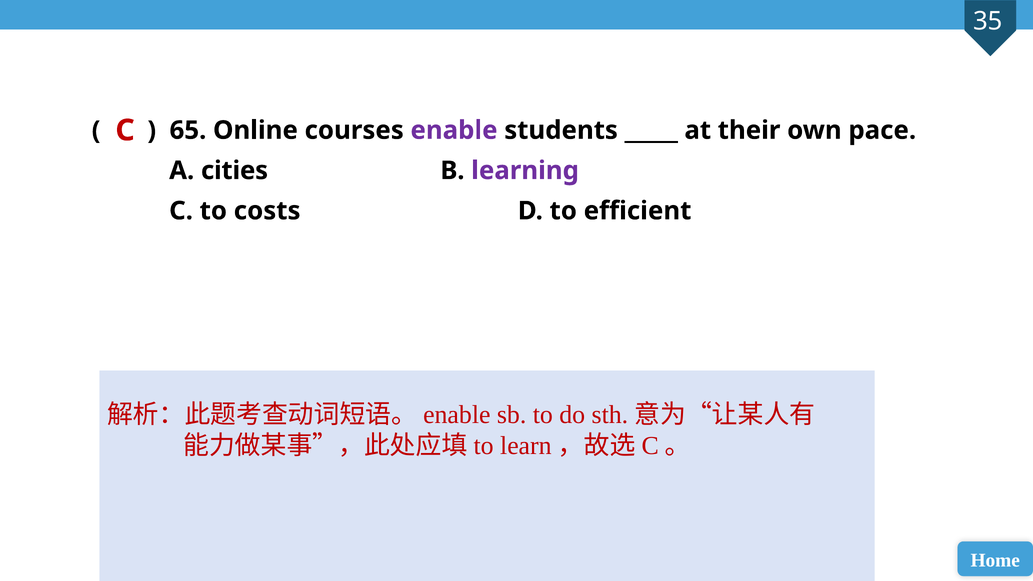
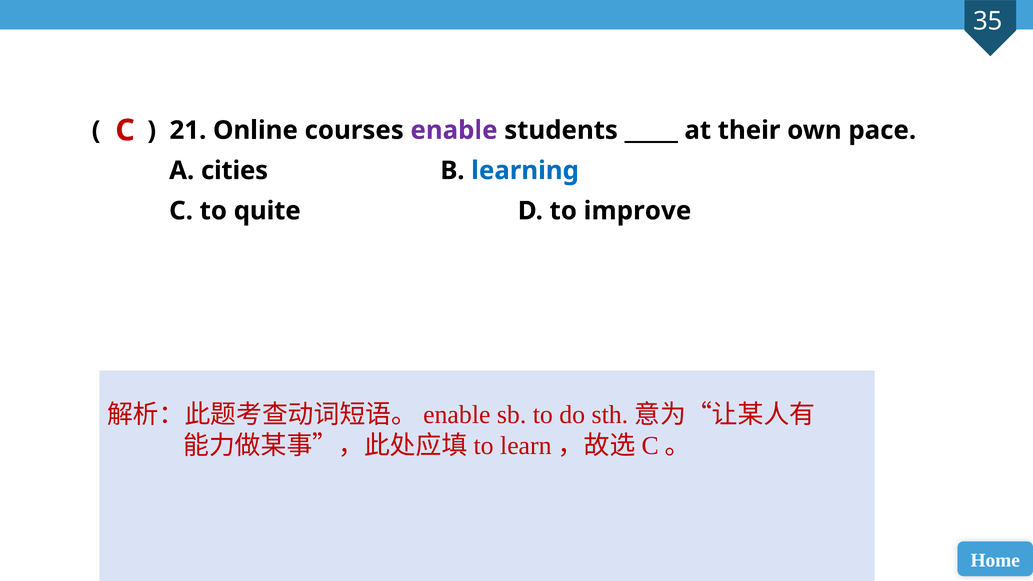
65: 65 -> 21 (188, 130)
learning colour: purple -> blue (525, 171)
costs: costs -> quite (267, 211)
efficient: efficient -> improve (637, 211)
